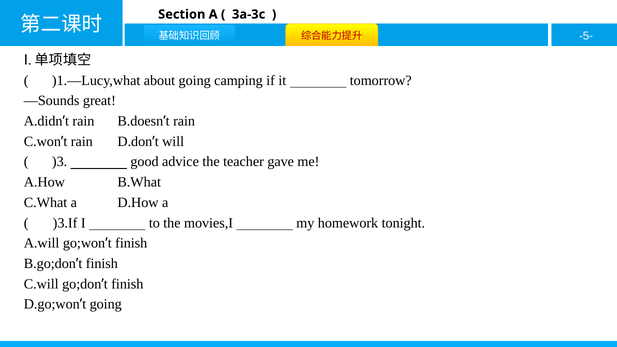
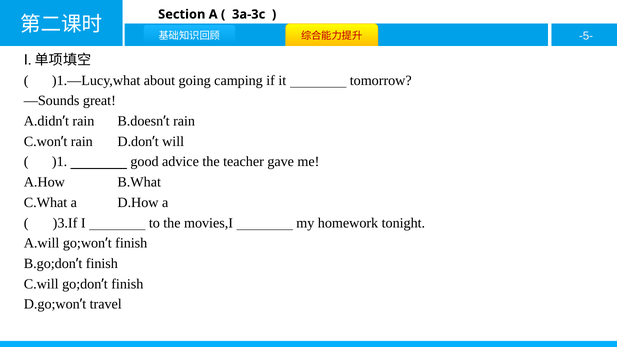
)3: )3 -> )1 (60, 162)
going: going -> travel (106, 304)
